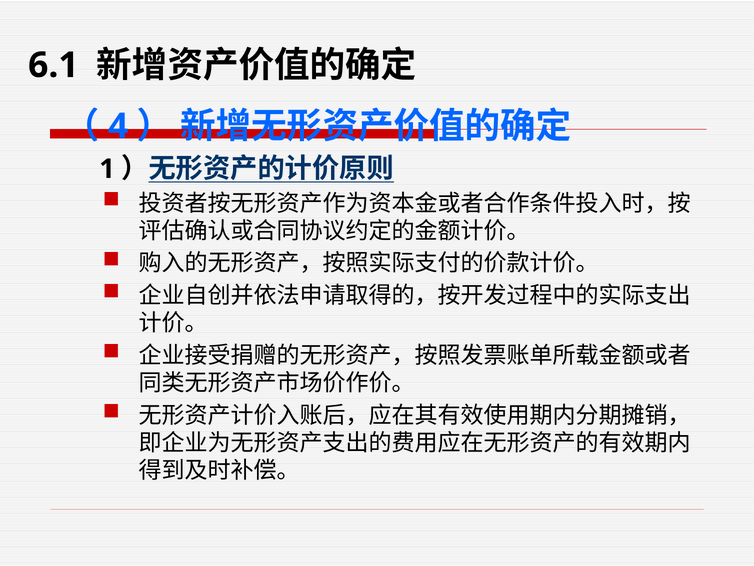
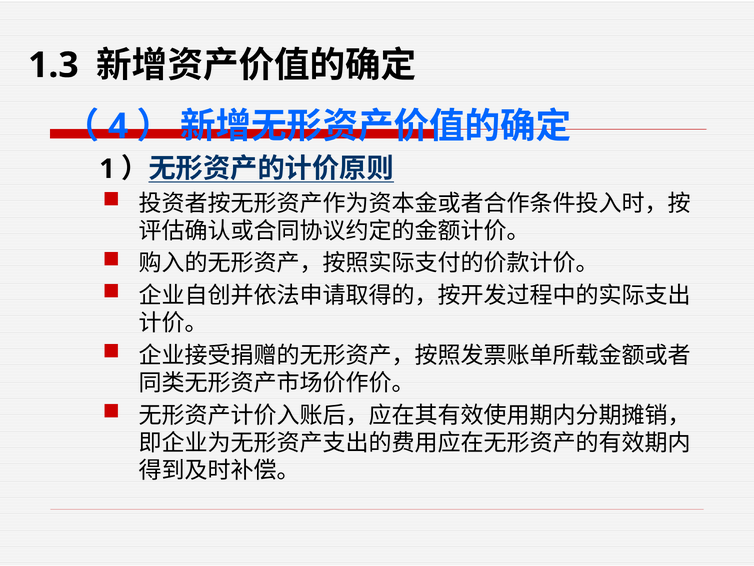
6.1: 6.1 -> 1.3 (53, 65)
